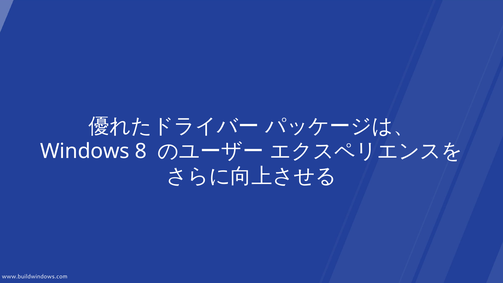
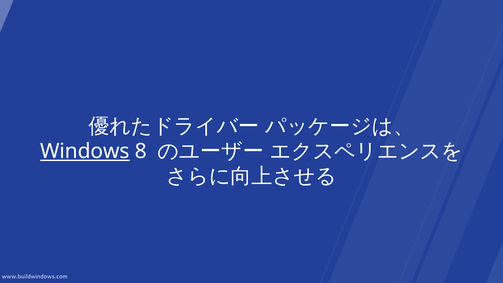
Windows underline: none -> present (85, 151)
